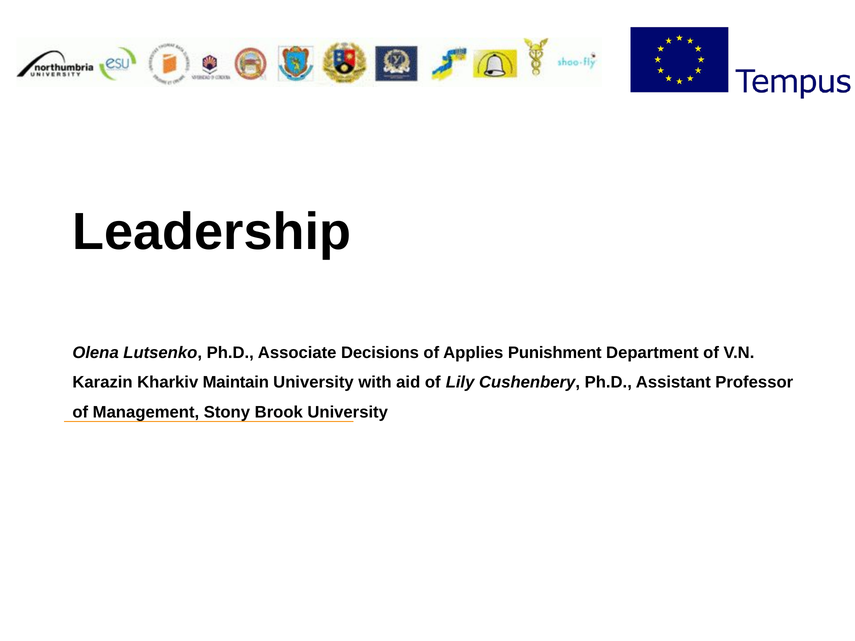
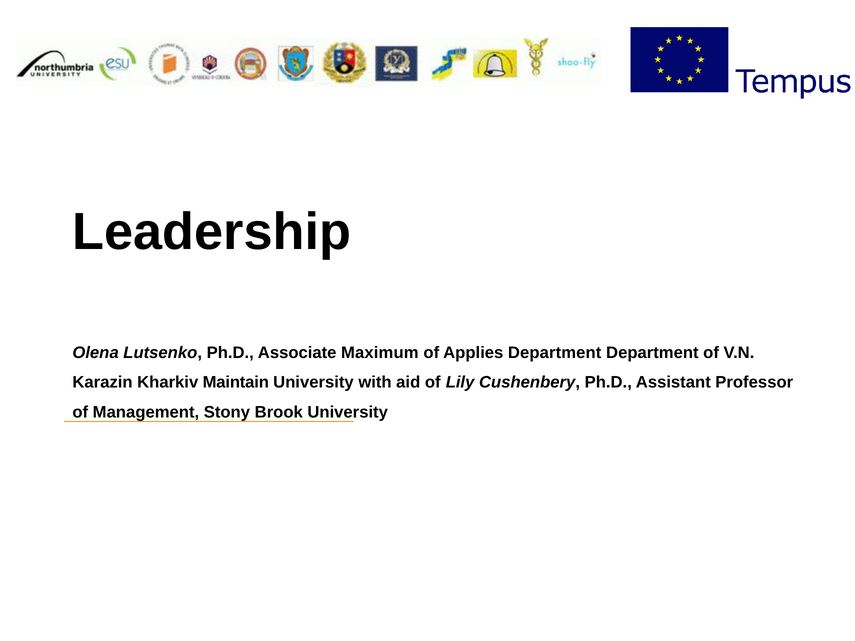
Decisions: Decisions -> Maximum (380, 353)
Applies Punishment: Punishment -> Department (555, 353)
